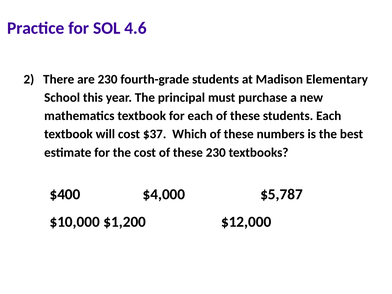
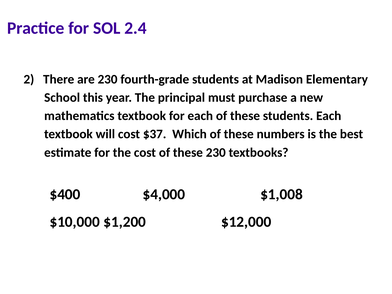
4.6: 4.6 -> 2.4 (136, 28)
$5,787: $5,787 -> $1,008 (282, 194)
